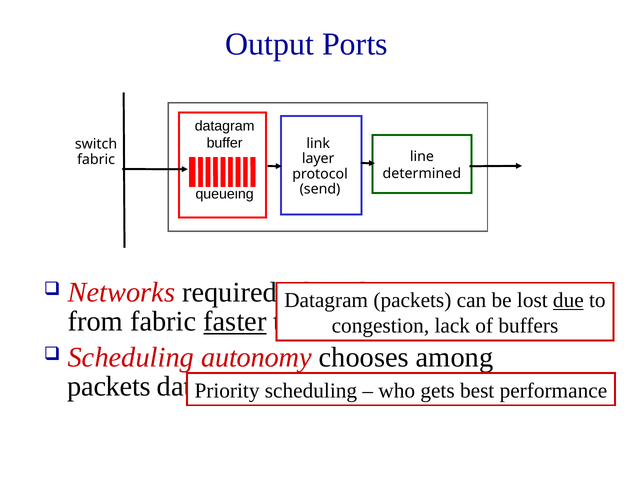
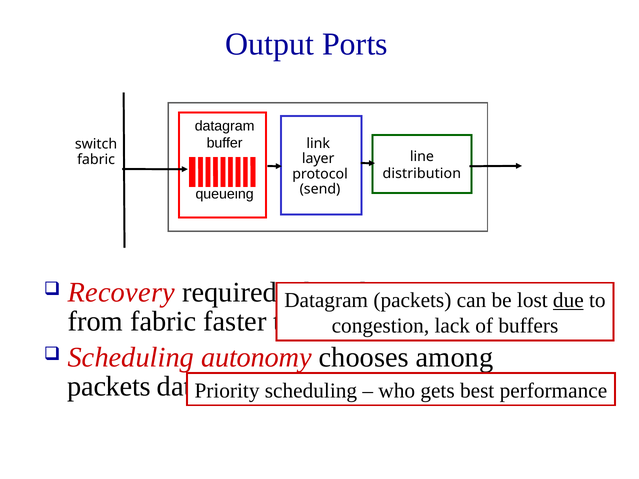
determined: determined -> distribution (422, 173)
Networks: Networks -> Recovery (121, 293)
faster underline: present -> none (235, 322)
